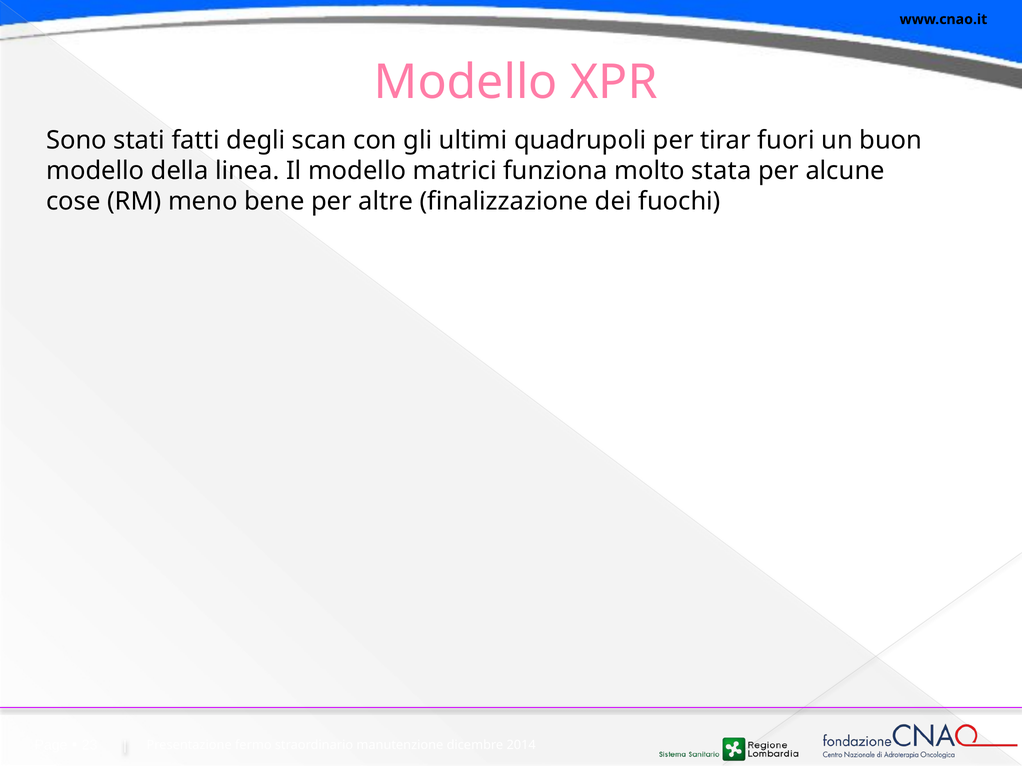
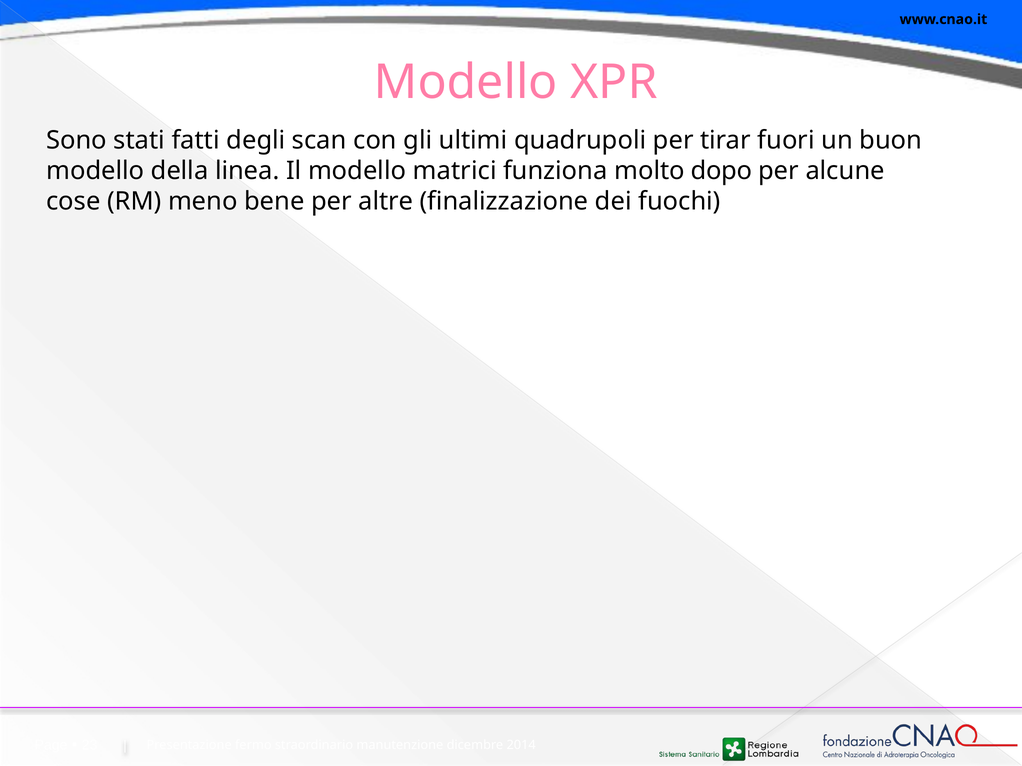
stata: stata -> dopo (722, 171)
